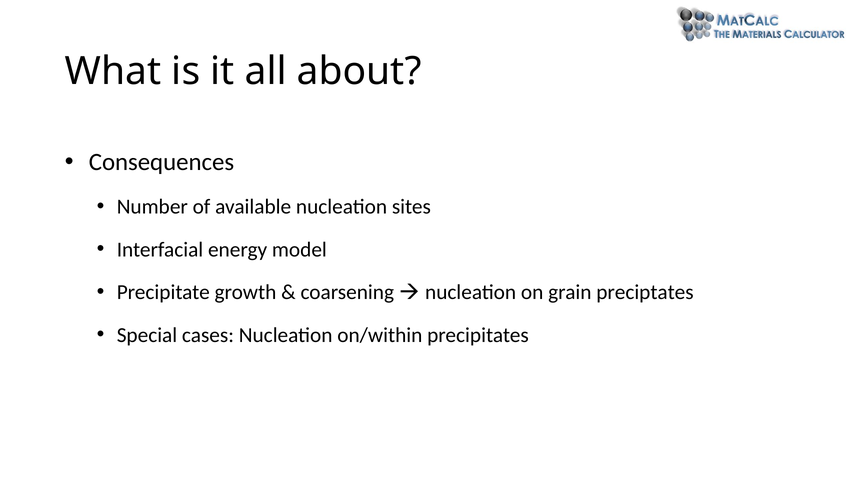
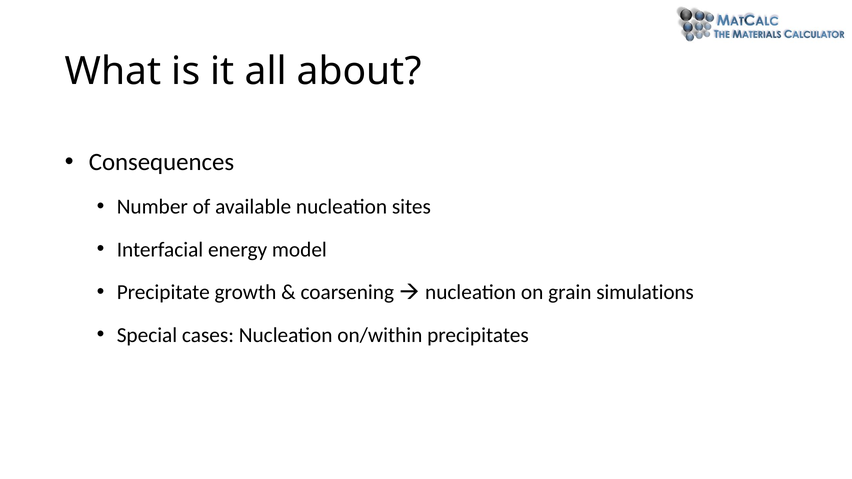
preciptates: preciptates -> simulations (645, 292)
